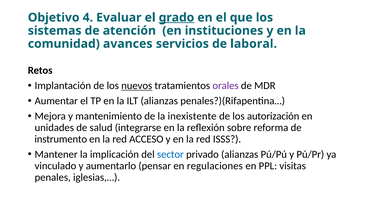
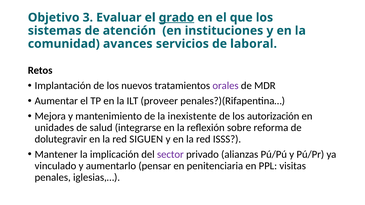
4: 4 -> 3 (88, 18)
nuevos underline: present -> none (137, 86)
ILT alianzas: alianzas -> proveer (159, 101)
instrumento: instrumento -> dolutegravir (61, 139)
ACCESO: ACCESO -> SIGUEN (146, 139)
sector colour: blue -> purple (170, 155)
regulaciones: regulaciones -> penitenciaria (215, 166)
